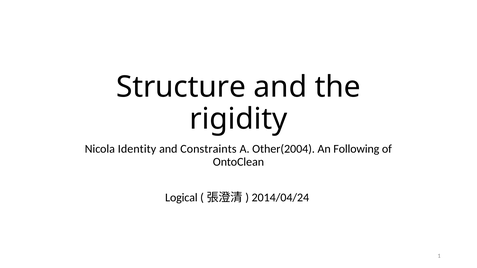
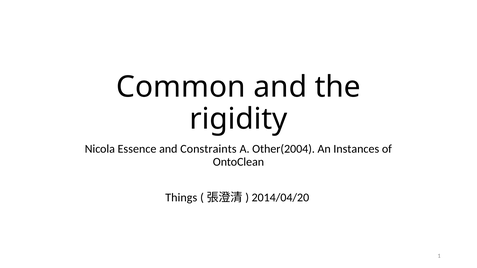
Structure: Structure -> Common (181, 87)
Identity: Identity -> Essence (137, 149)
Following: Following -> Instances (356, 149)
Logical: Logical -> Things (181, 198)
2014/04/24: 2014/04/24 -> 2014/04/20 (280, 198)
